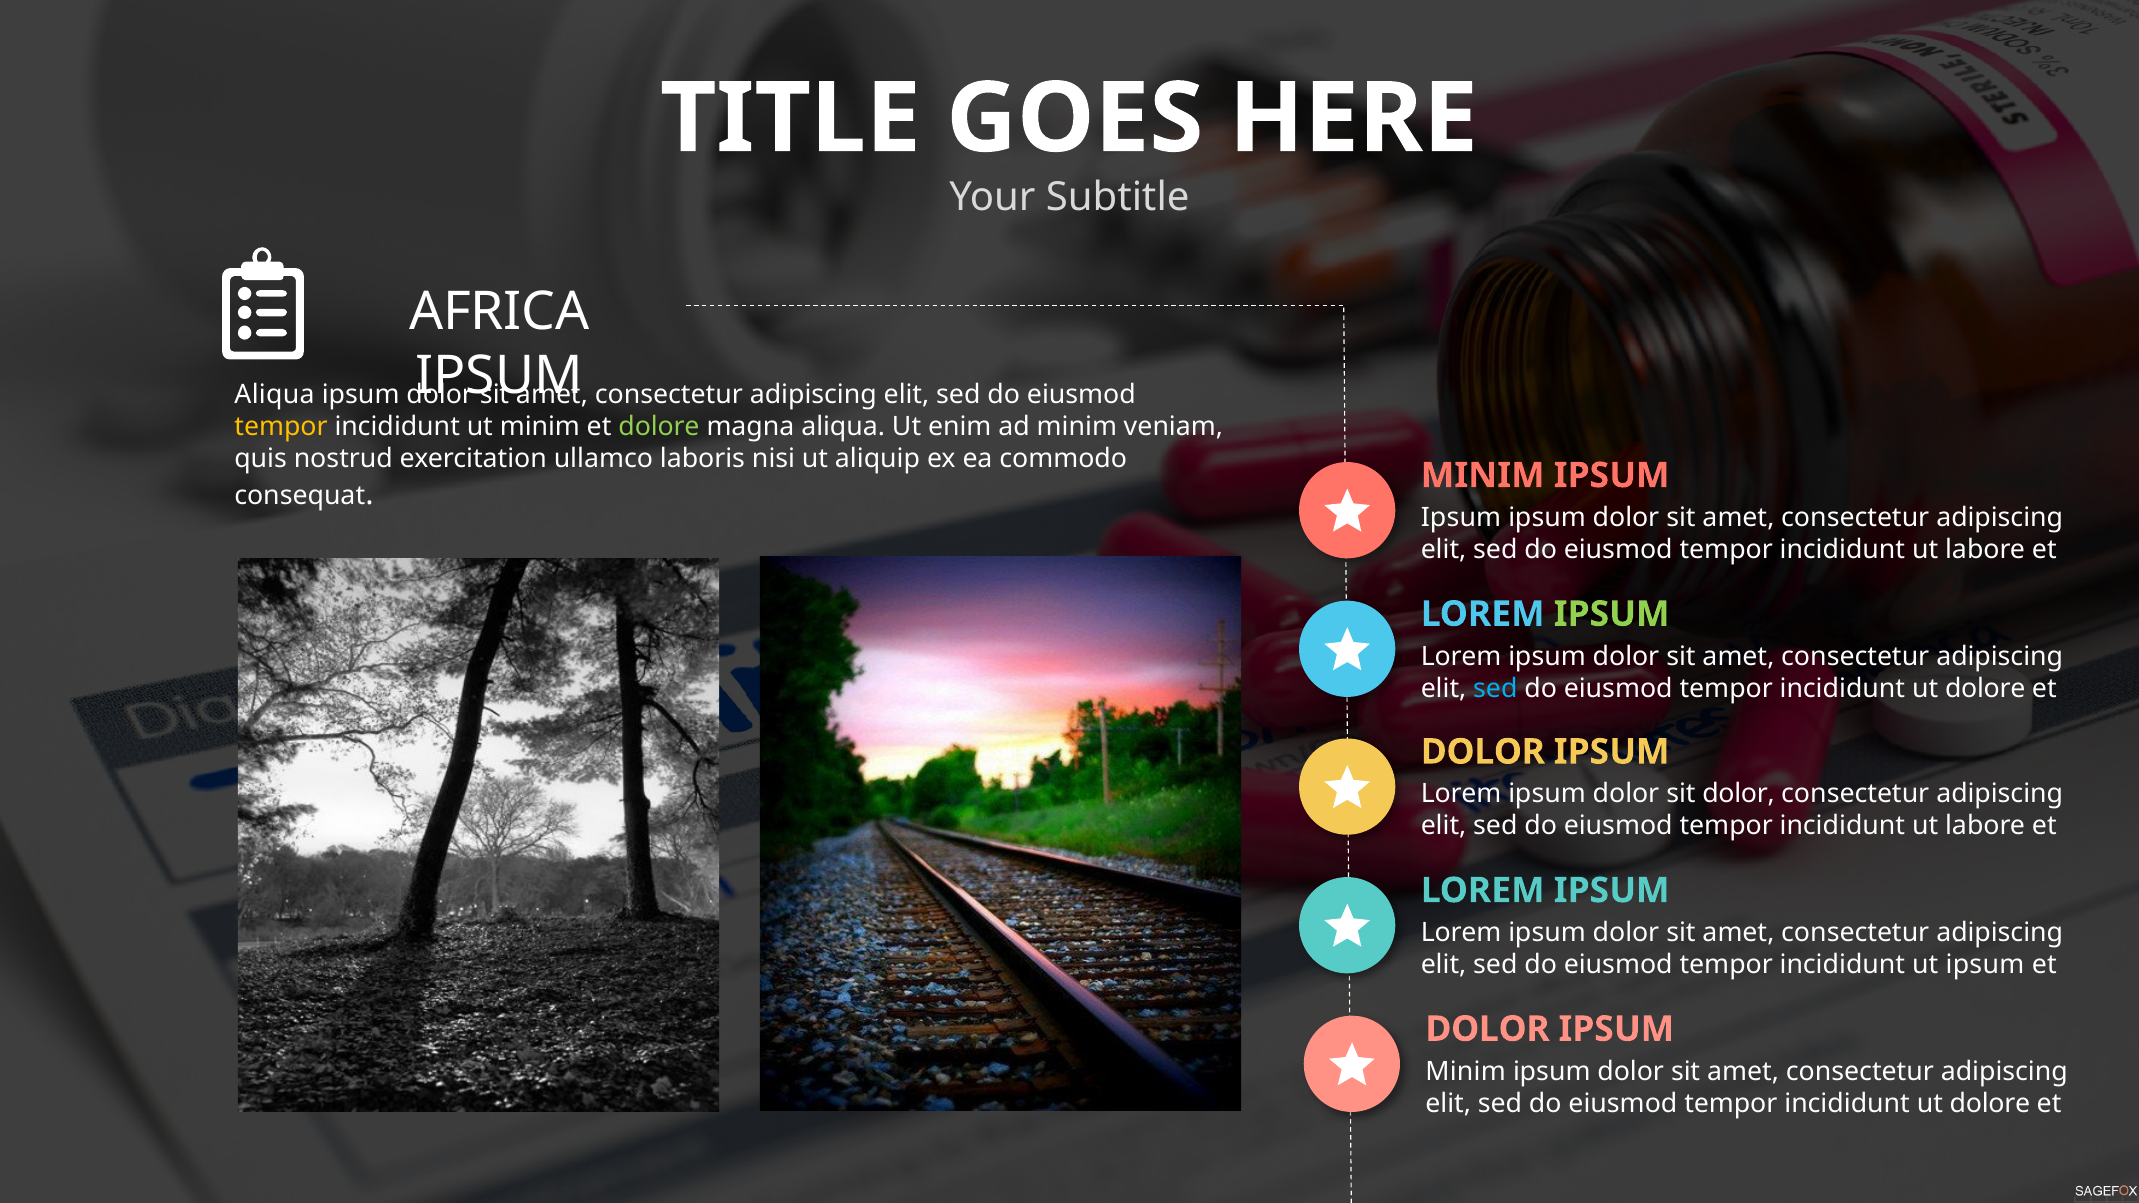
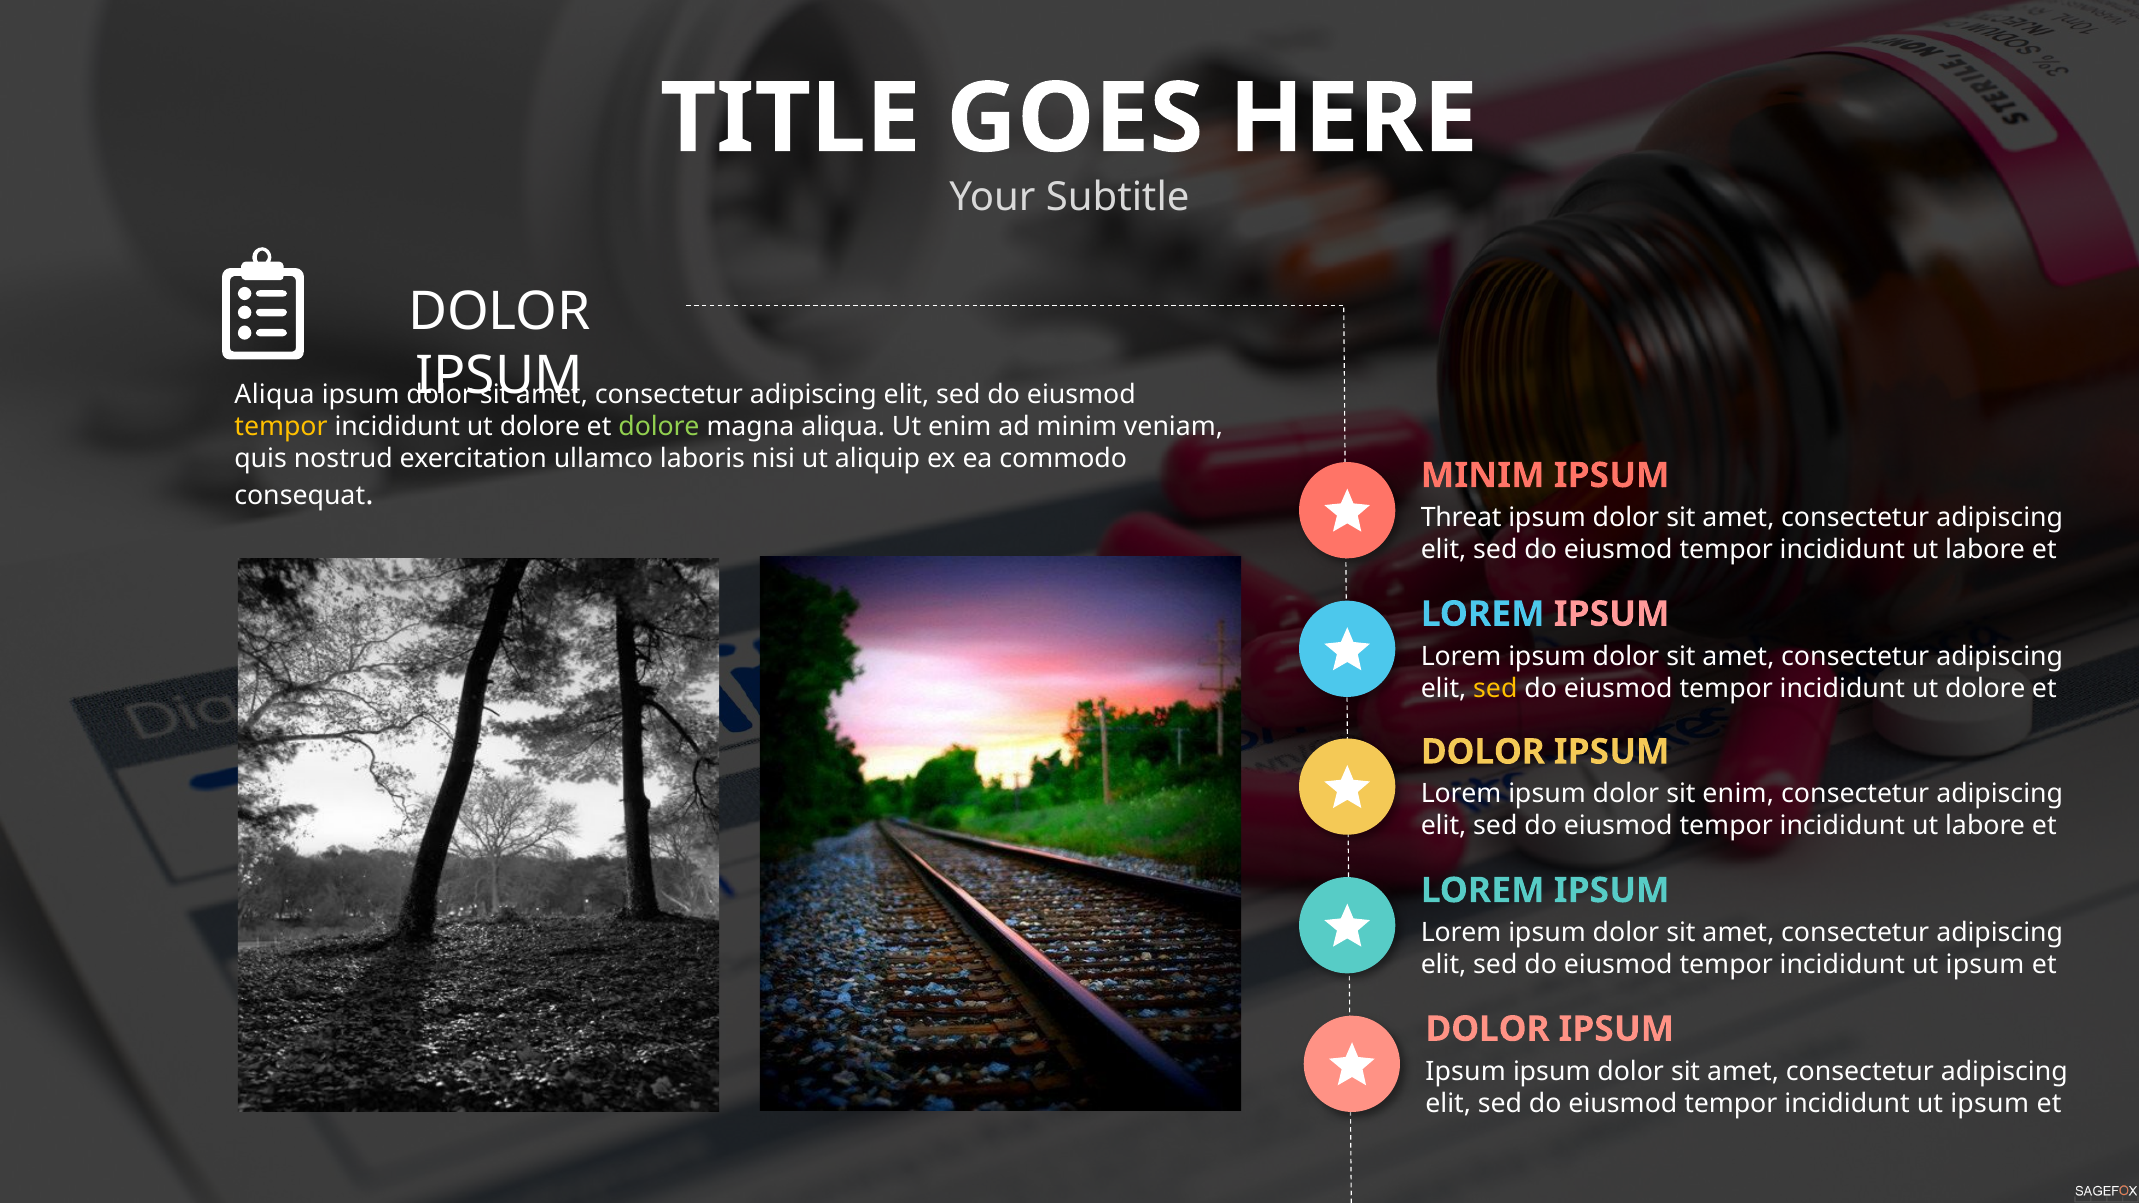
AFRICA: AFRICA -> DOLOR (500, 312)
minim: minim -> dolore (540, 427)
Ipsum: Ipsum -> Threat (1461, 518)
IPSUM colour: light green -> pink (1612, 614)
sed colour: light blue -> yellow (1495, 688)
sit dolor: dolor -> enim (1738, 794)
Minim: Minim -> Ipsum (1466, 1071)
dolore: dolore -> ipsum (1990, 1103)
